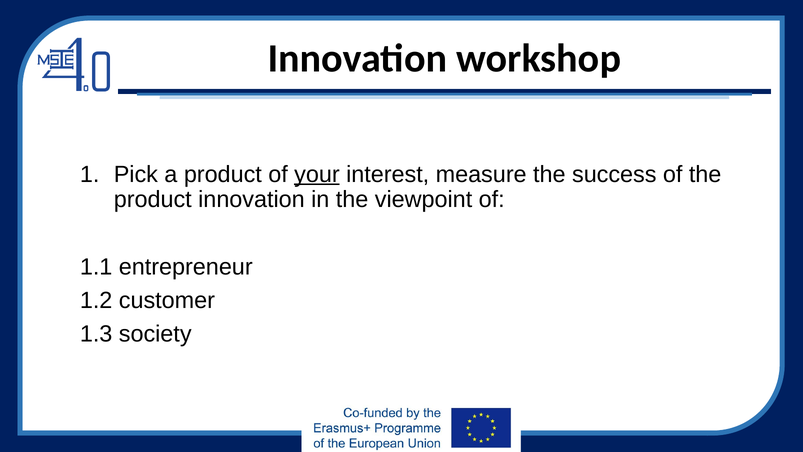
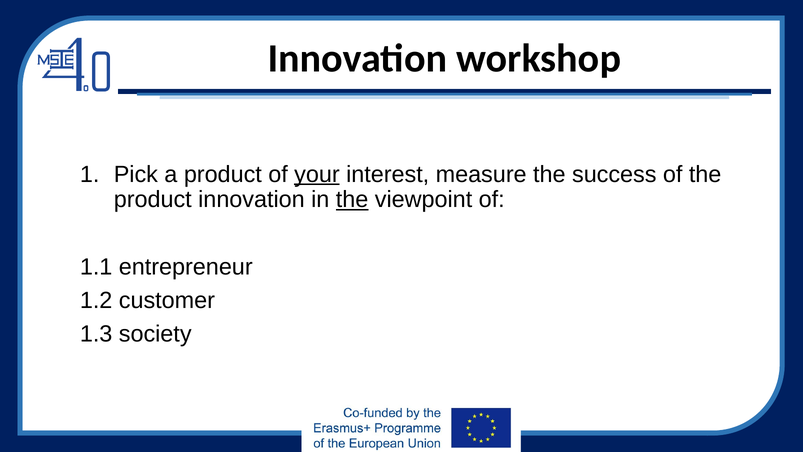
the underline: none -> present (352, 199)
